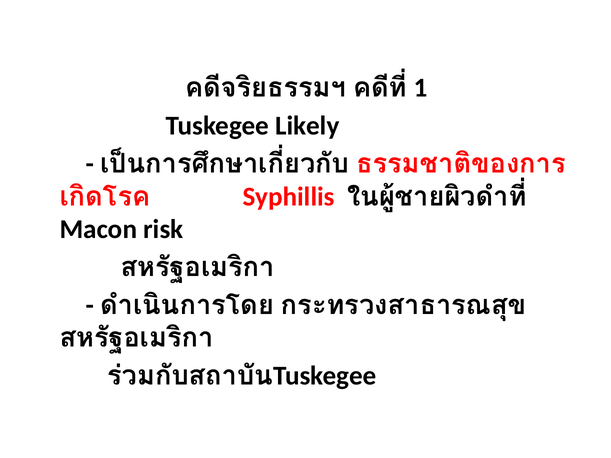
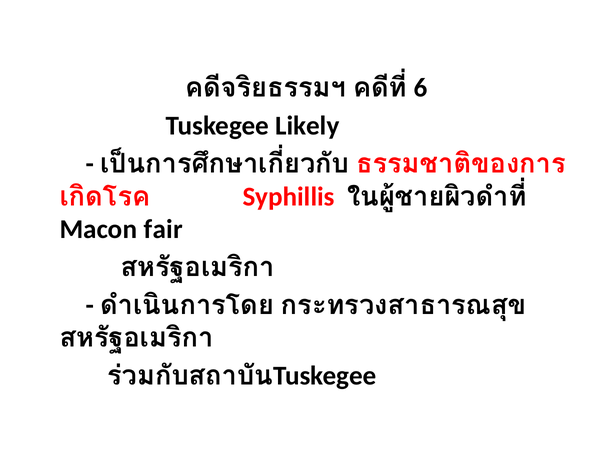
1: 1 -> 6 (421, 88)
risk: risk -> fair (163, 229)
